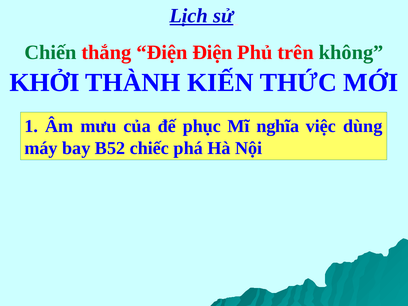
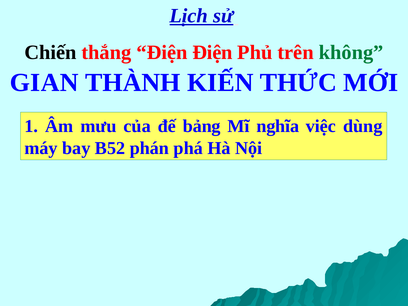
Chiến colour: green -> black (50, 52)
KHỞI: KHỞI -> GIAN (44, 83)
phục: phục -> bảng (202, 126)
chiếc: chiếc -> phán (149, 148)
